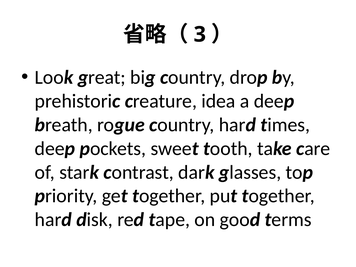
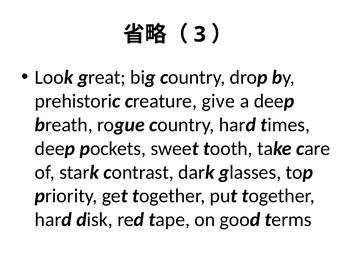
idea: idea -> give (218, 101)
